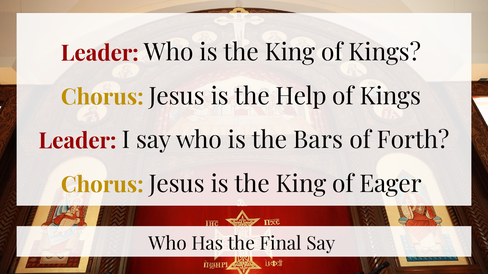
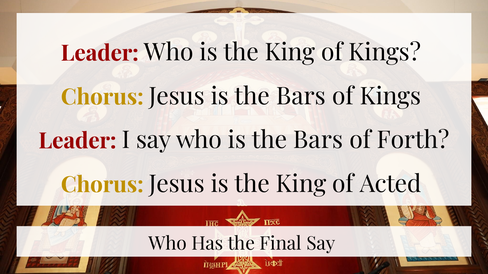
Jesus is the Help: Help -> Bars (301, 97)
Eager: Eager -> Acted (390, 184)
